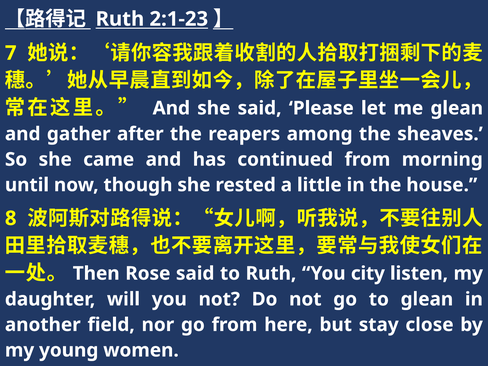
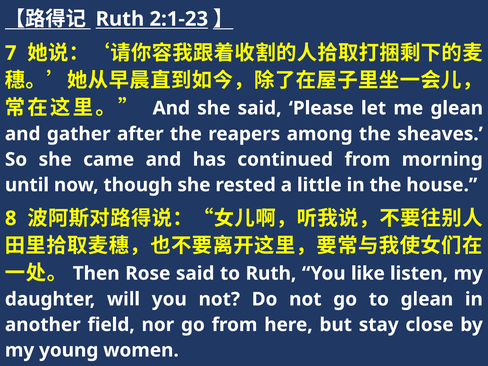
city: city -> like (368, 273)
